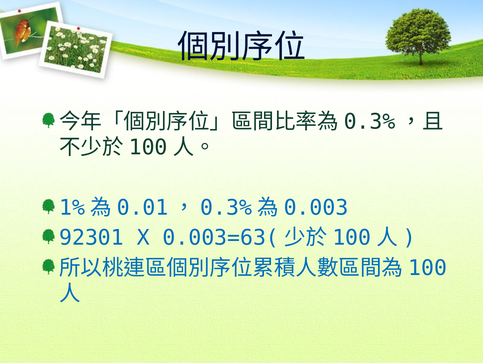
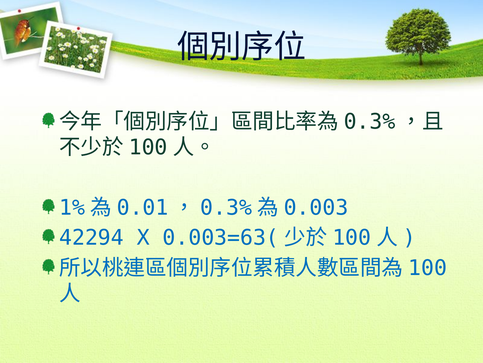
92301: 92301 -> 42294 (91, 237)
